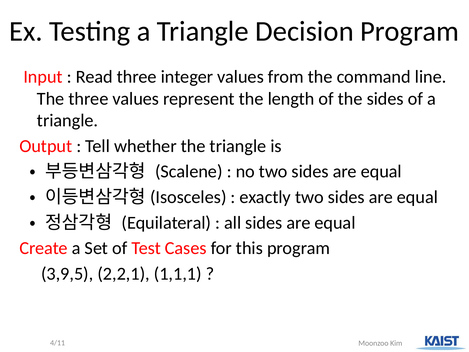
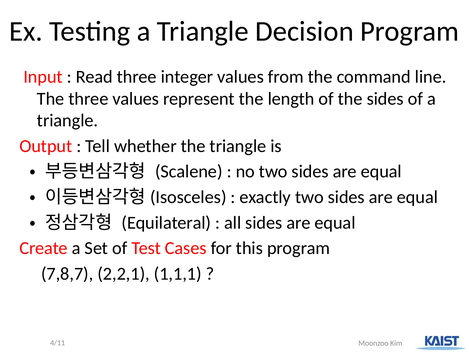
3,9,5: 3,9,5 -> 7,8,7 (67, 273)
